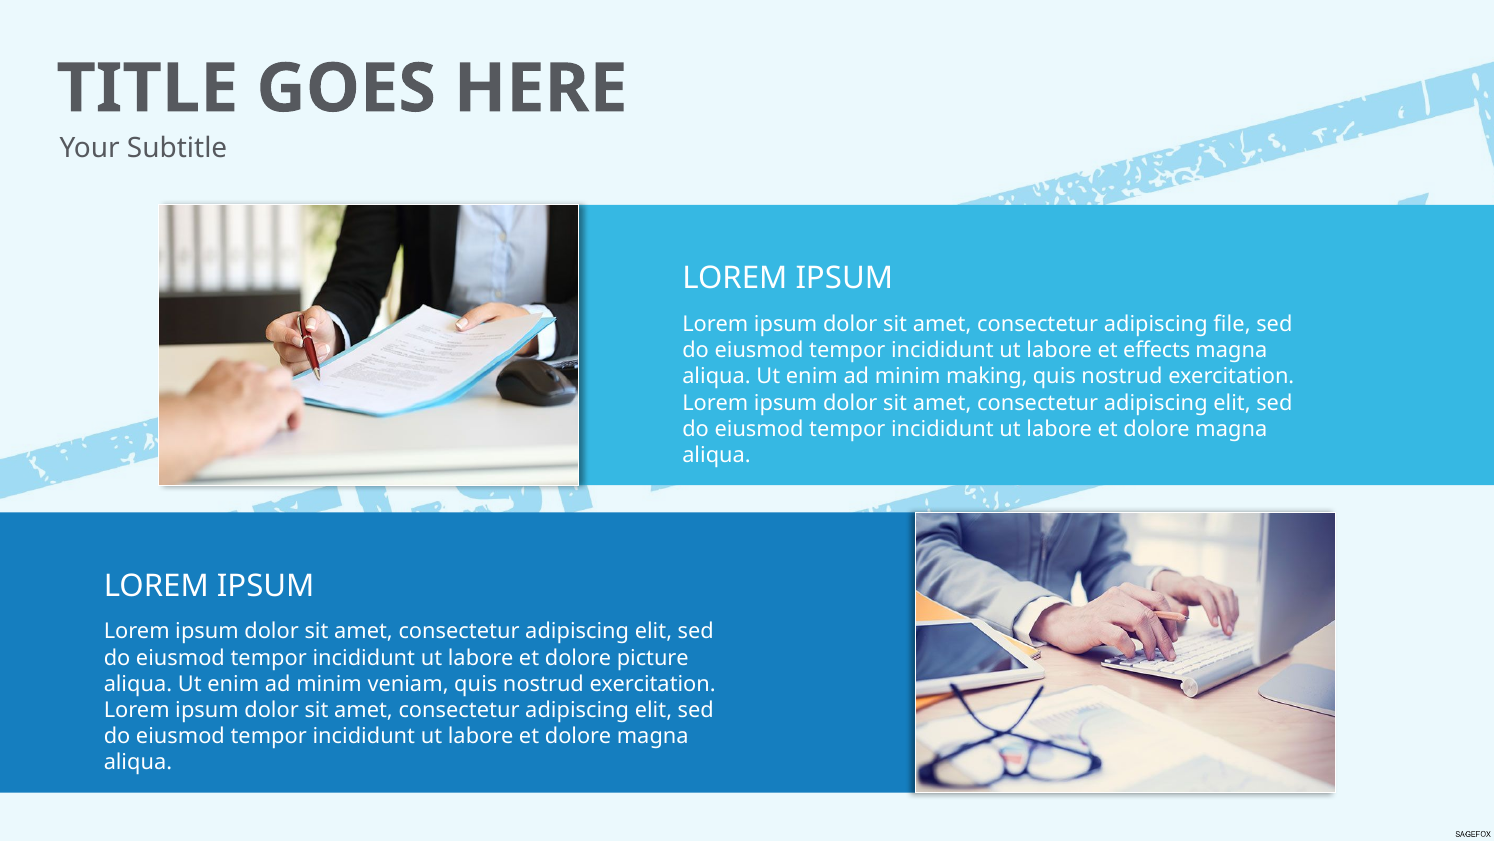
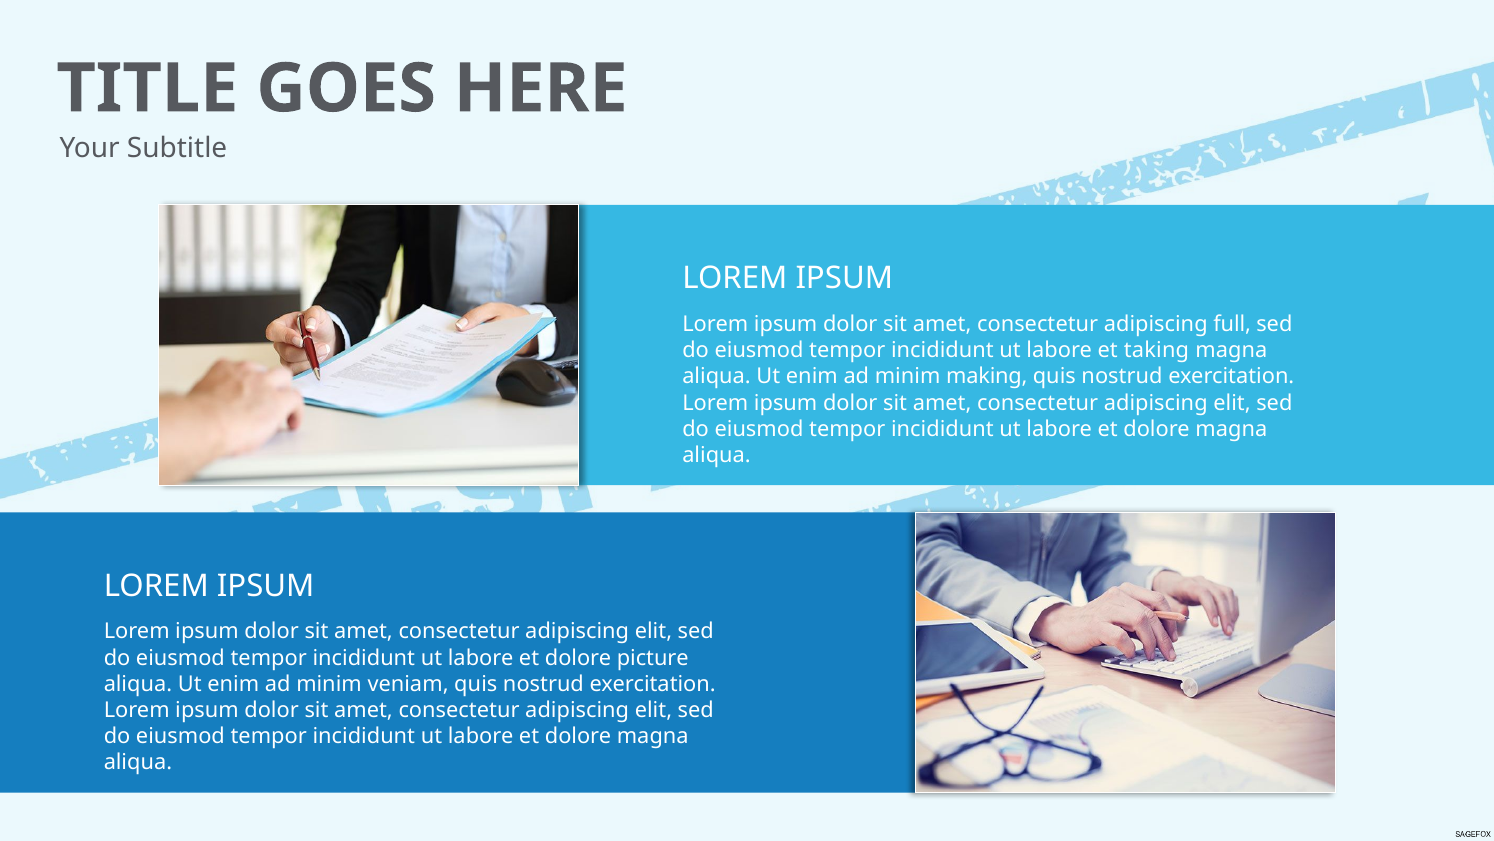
file: file -> full (1232, 324)
effects: effects -> taking (1156, 350)
